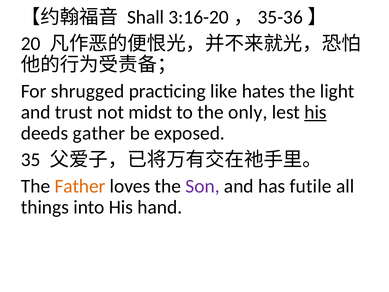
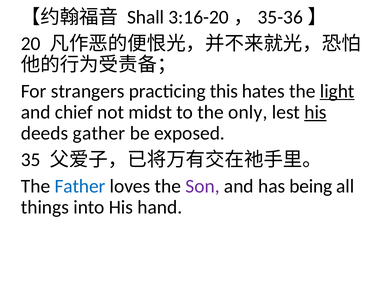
shrugged: shrugged -> strangers (88, 91)
like: like -> this (224, 91)
light underline: none -> present (337, 91)
trust: trust -> chief (74, 112)
Father colour: orange -> blue (80, 186)
futile: futile -> being (311, 186)
